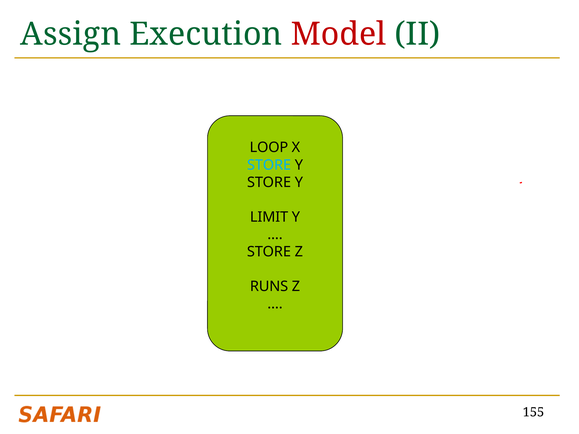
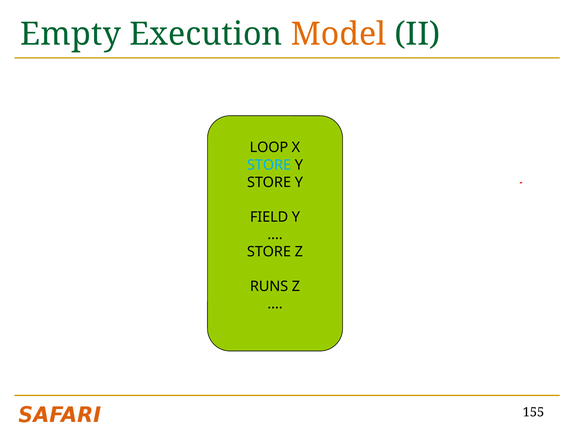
Assign: Assign -> Empty (71, 34)
Model colour: red -> orange (338, 34)
LIMIT: LIMIT -> FIELD (269, 217)
